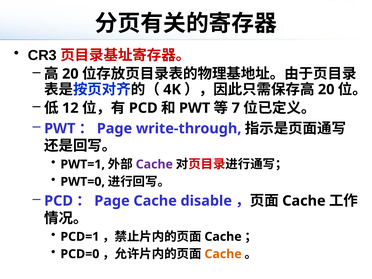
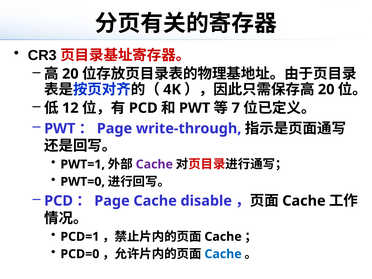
Cache colour: orange -> blue (223, 254)
